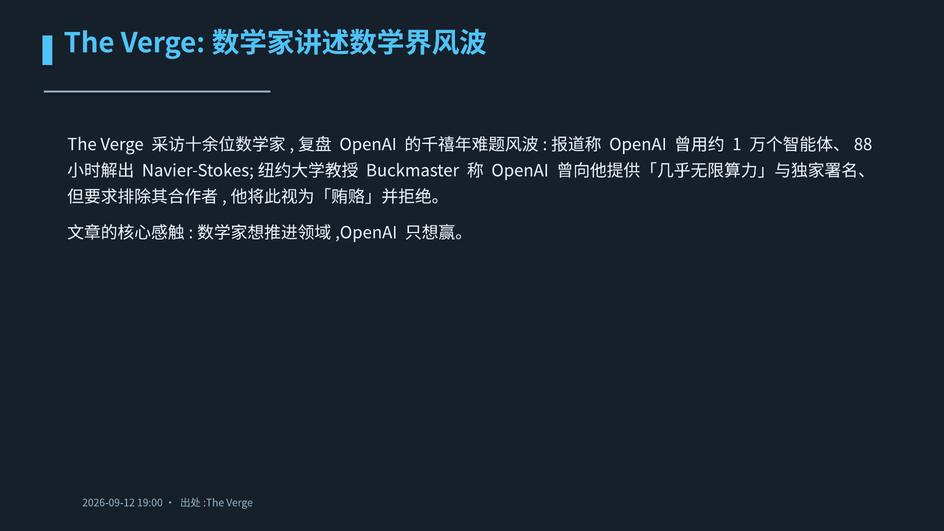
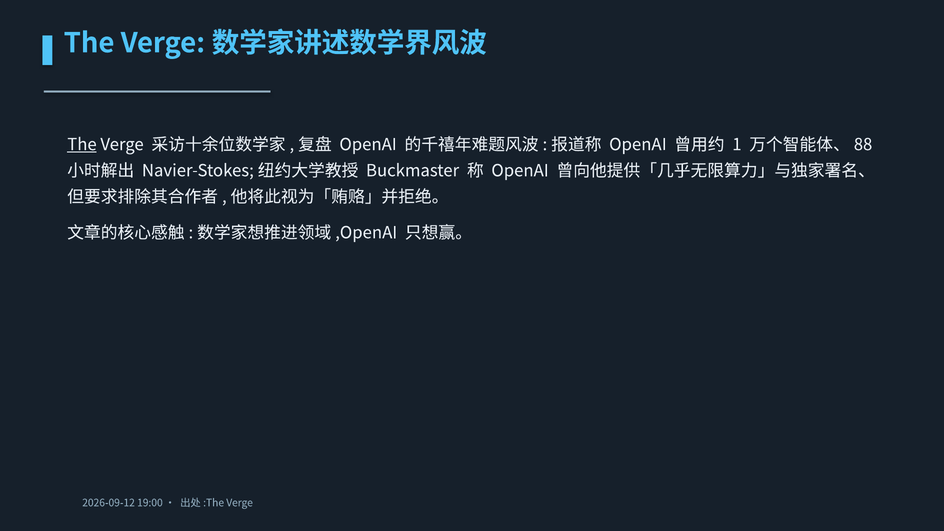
The underline: none -> present (82, 145)
